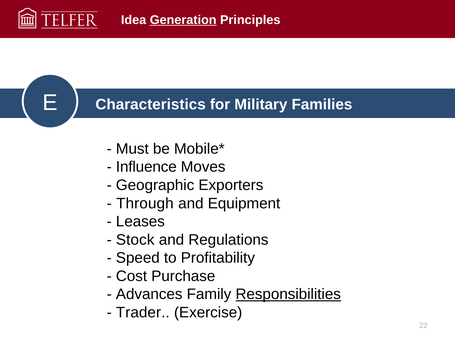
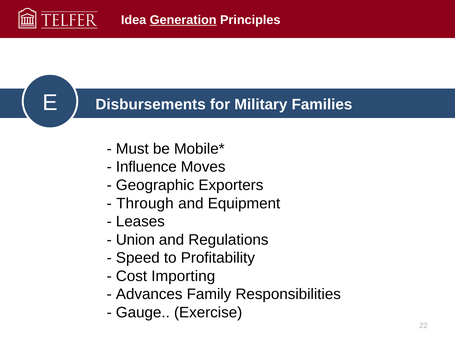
Characteristics: Characteristics -> Disbursements (151, 104)
Stock: Stock -> Union (135, 240)
Purchase: Purchase -> Importing (183, 276)
Responsibilities underline: present -> none (288, 294)
Trader: Trader -> Gauge (143, 313)
